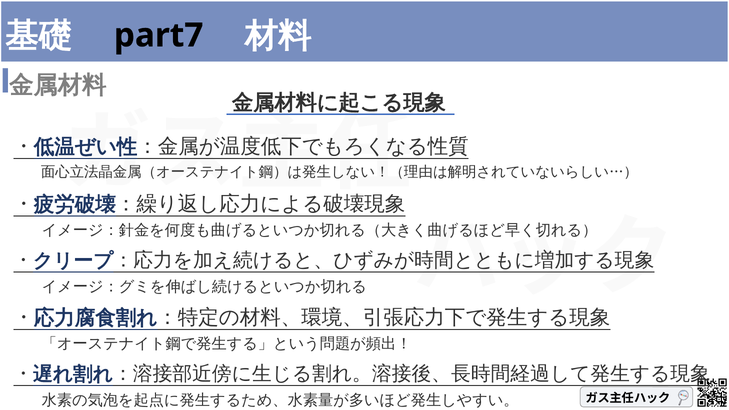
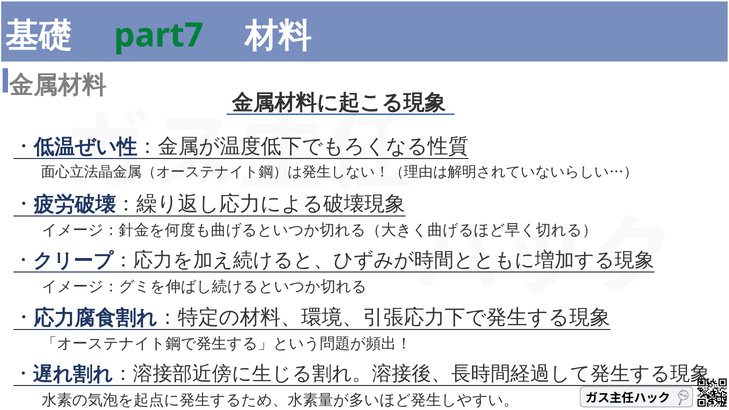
part7 colour: black -> green (159, 35)
